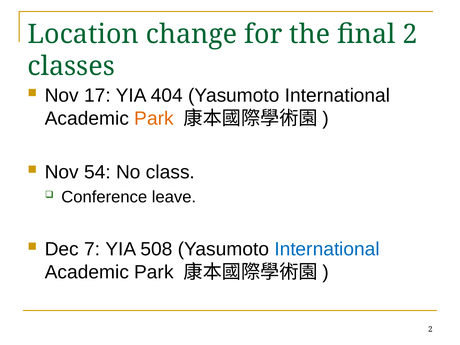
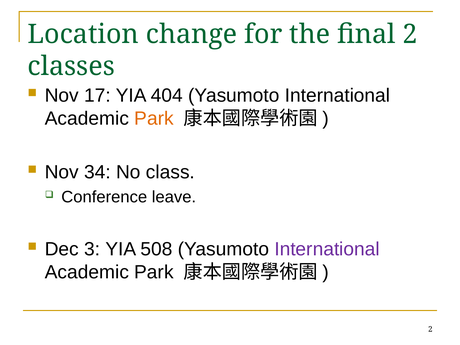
54: 54 -> 34 (98, 172)
7: 7 -> 3 (92, 249)
International colour: blue -> purple (327, 249)
